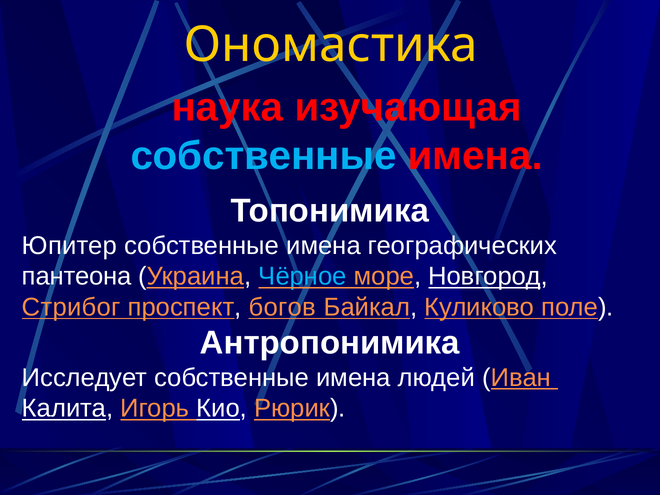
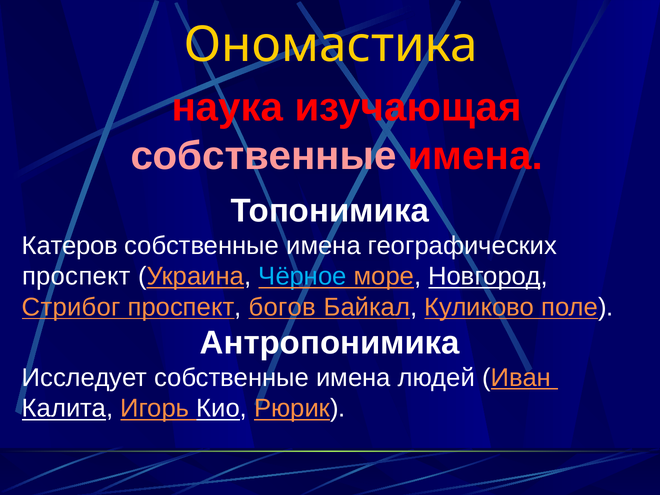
собственные colour: light blue -> pink (264, 156)
Юпитер: Юпитер -> Катеров (70, 246)
пантеона: пантеона -> проспект (76, 276)
